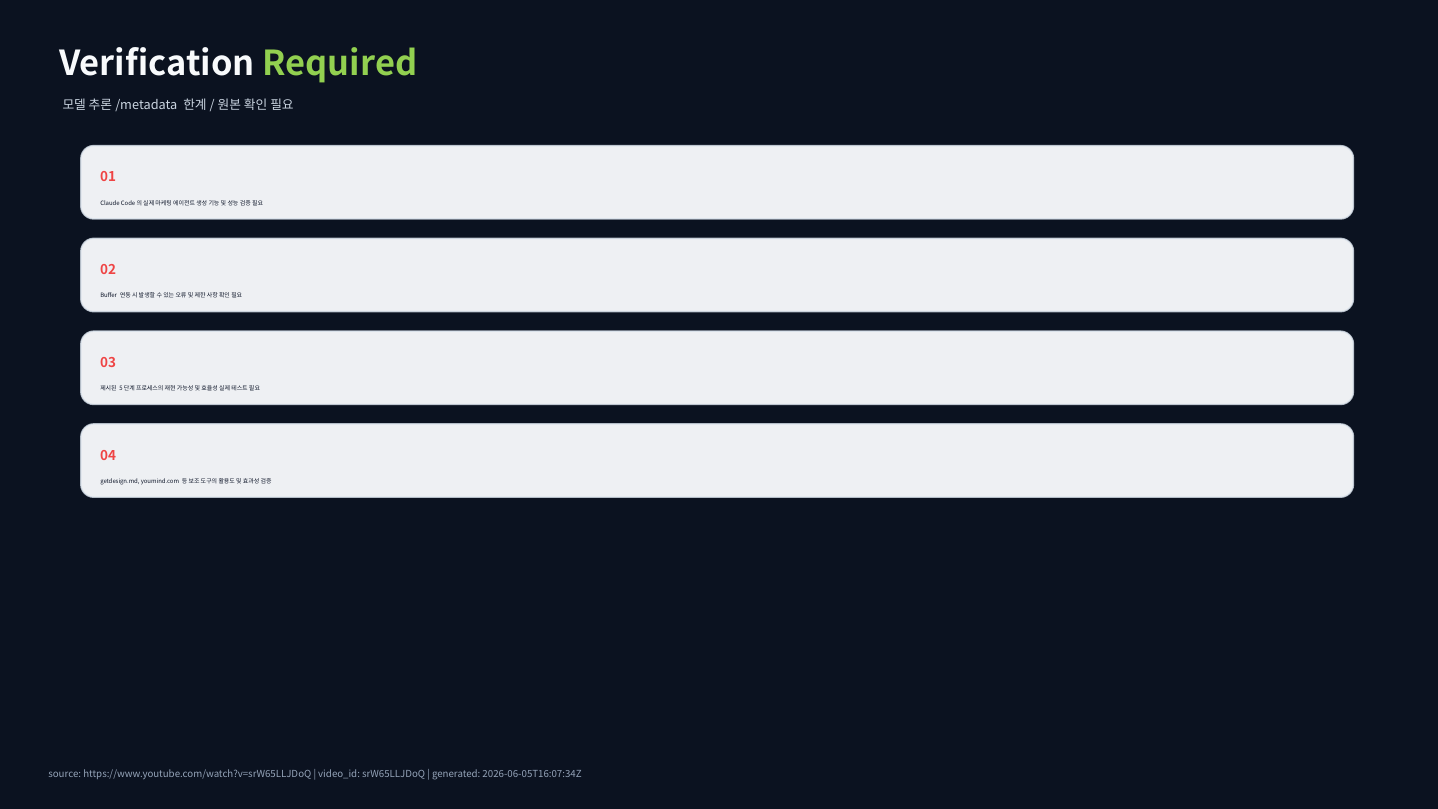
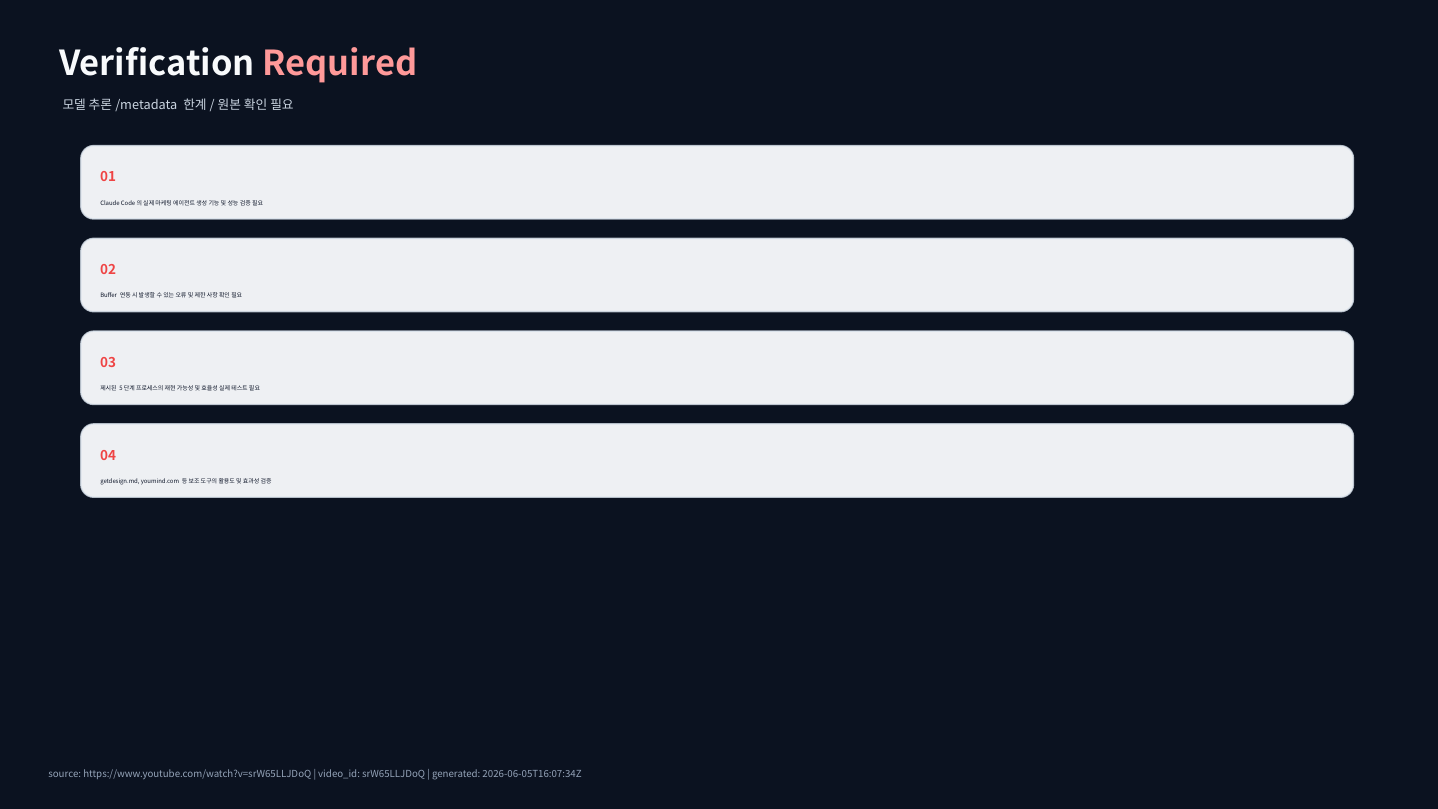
Required colour: light green -> pink (340, 64)
